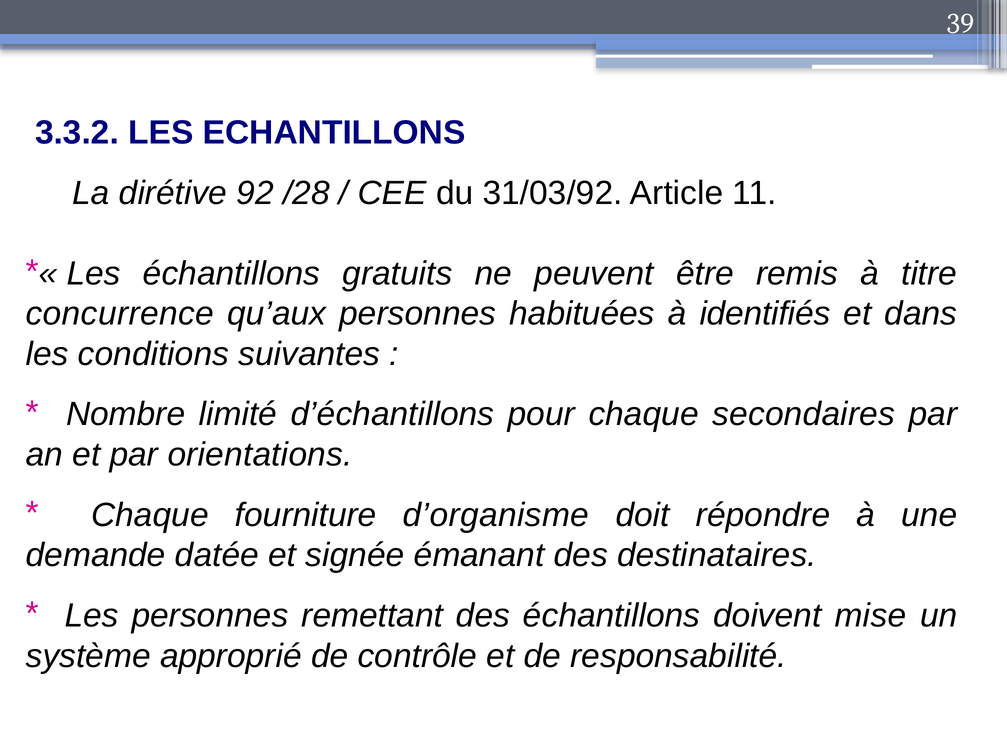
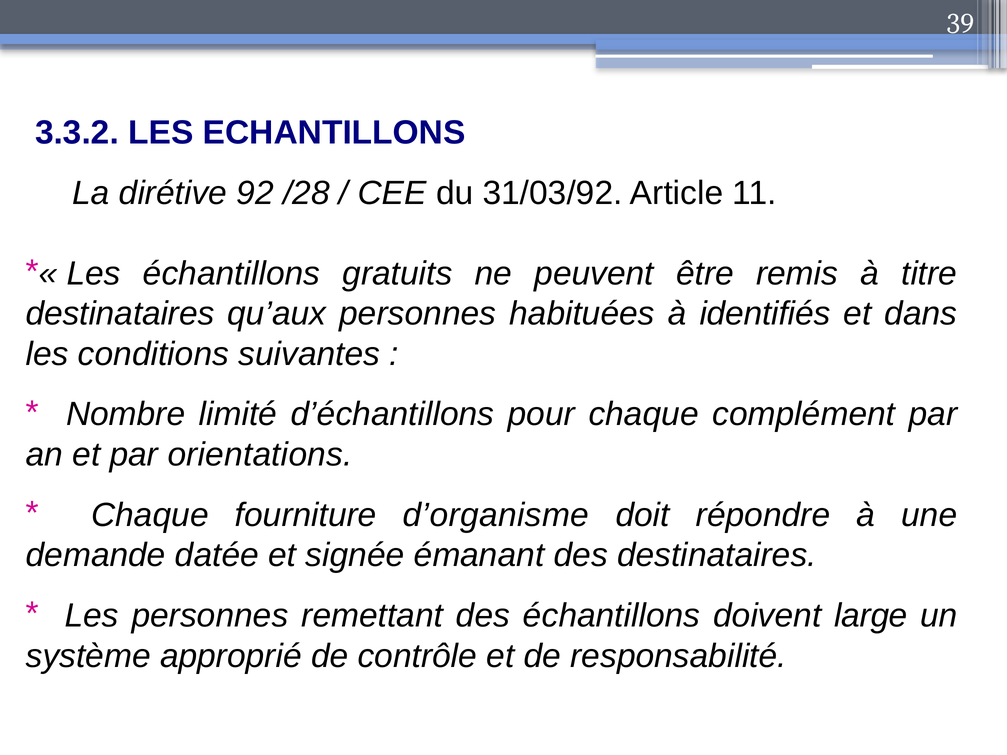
concurrence: concurrence -> destinataires (120, 314)
secondaires: secondaires -> complément (804, 415)
mise: mise -> large (871, 616)
